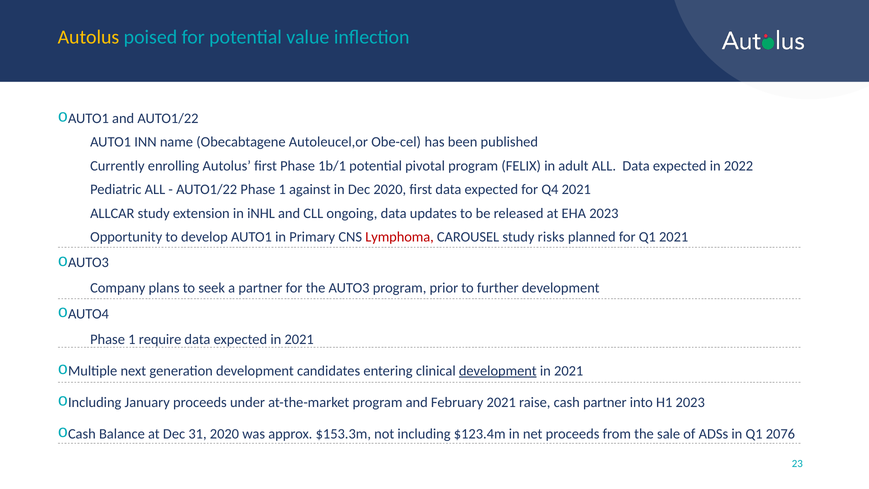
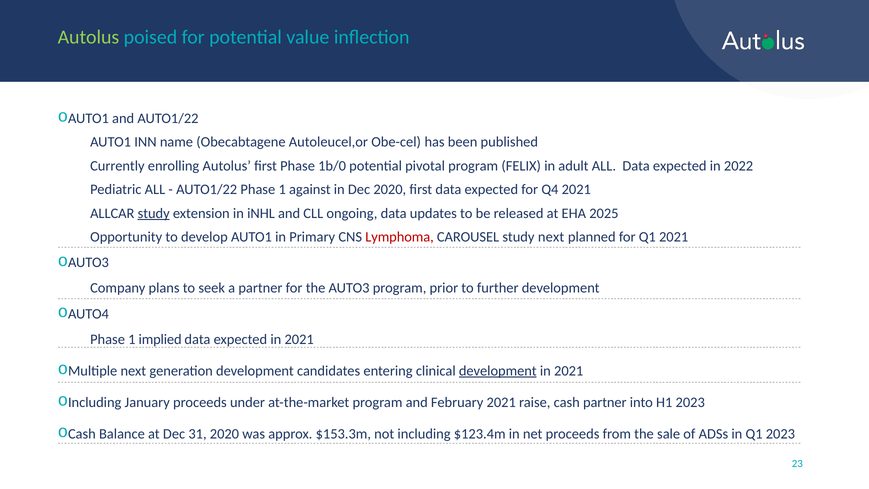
Autolus colour: yellow -> light green (88, 37)
1b/1: 1b/1 -> 1b/0 (332, 166)
study underline: none -> present (154, 213)
EHA 2023: 2023 -> 2025 (604, 213)
study risks: risks -> next (551, 237)
require: require -> implied (160, 339)
Q1 2076: 2076 -> 2023 (780, 434)
